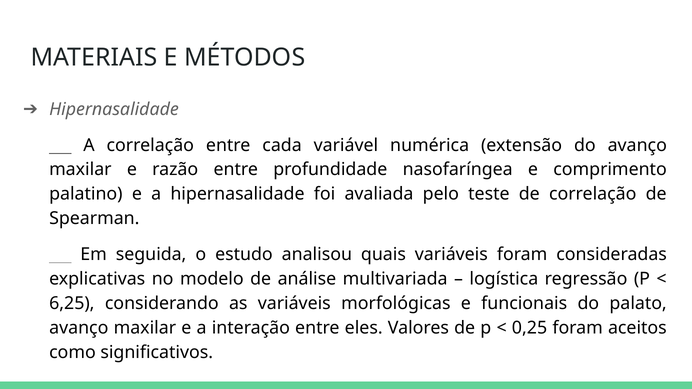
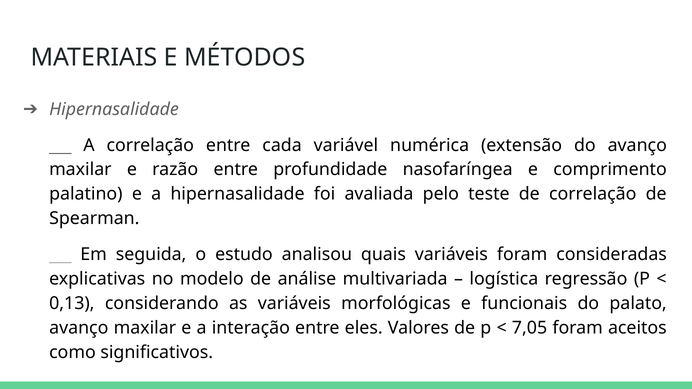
6,25: 6,25 -> 0,13 (72, 304)
0,25: 0,25 -> 7,05 (530, 328)
